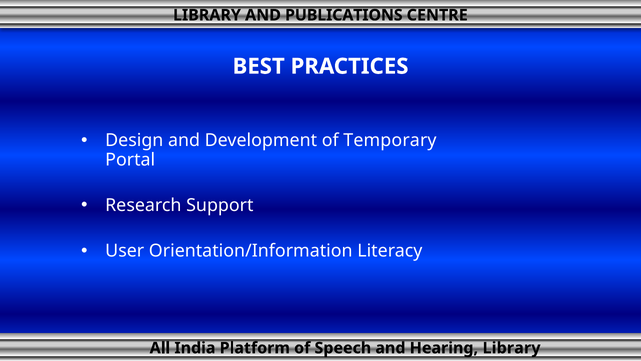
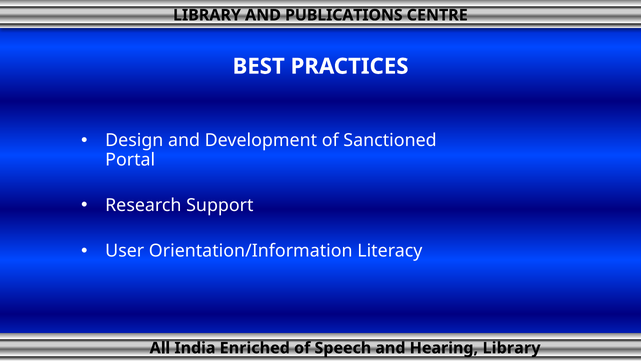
Temporary: Temporary -> Sanctioned (390, 140)
Platform: Platform -> Enriched (255, 348)
